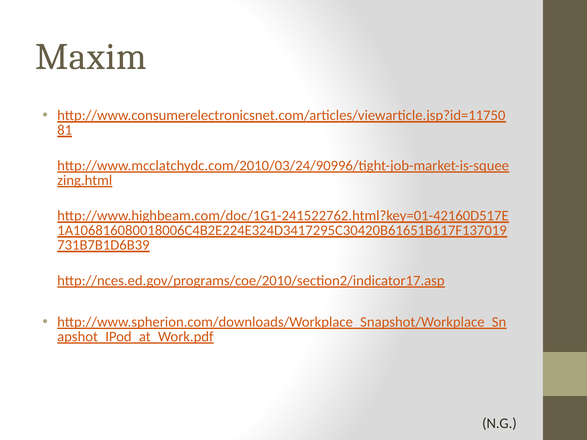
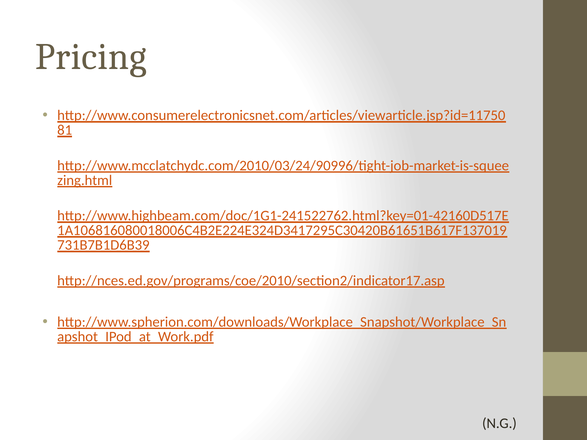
Maxim: Maxim -> Pricing (91, 57)
